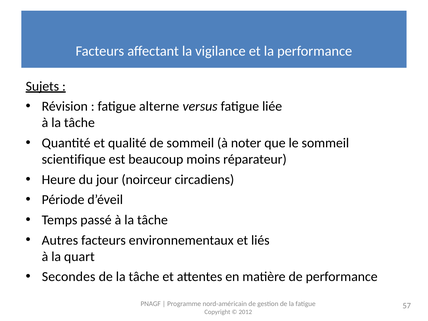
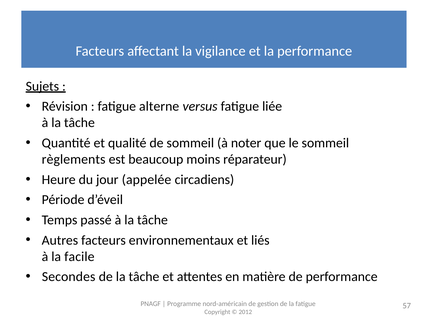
scientifique: scientifique -> règlements (74, 159)
noirceur: noirceur -> appelée (147, 180)
quart: quart -> facile (79, 257)
